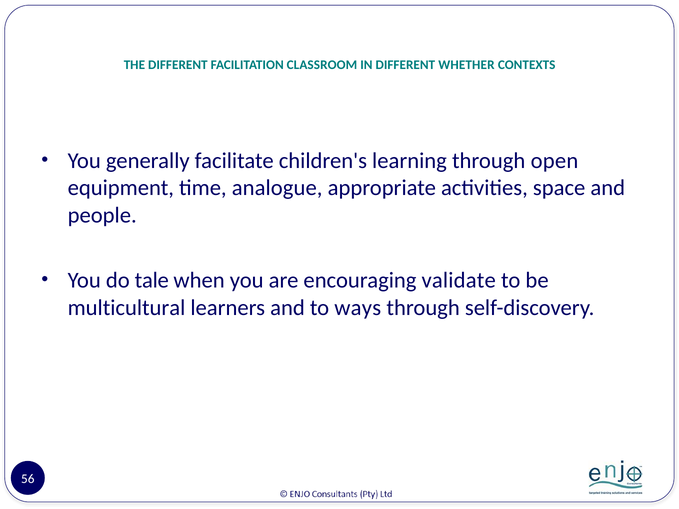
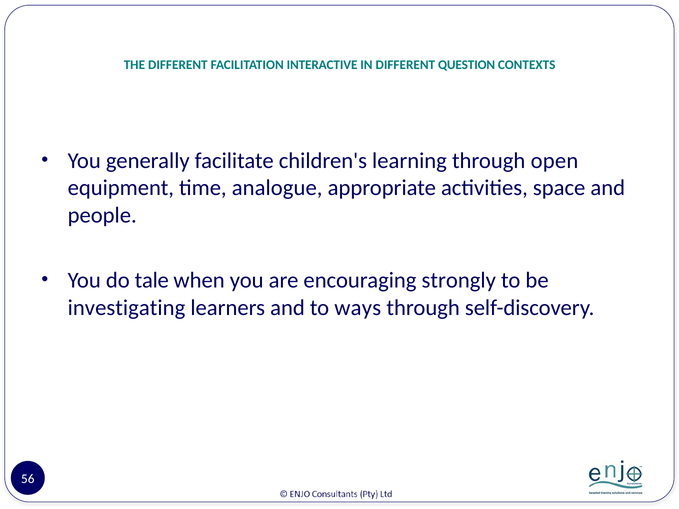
CLASSROOM: CLASSROOM -> INTERACTIVE (322, 65)
WHETHER: WHETHER -> QUESTION (467, 65)
validate: validate -> strongly (459, 281)
multicultural: multicultural -> investigating (126, 308)
